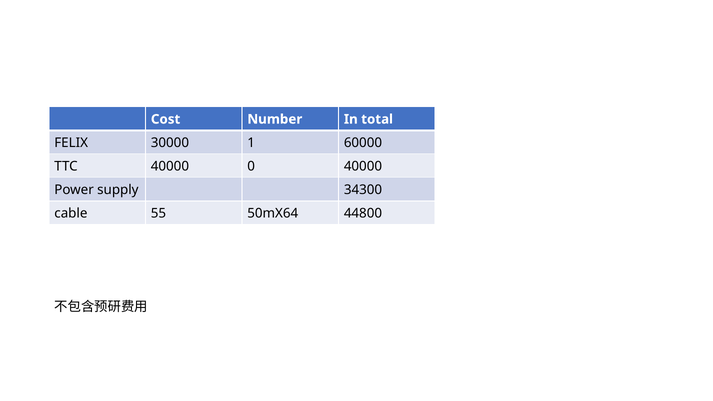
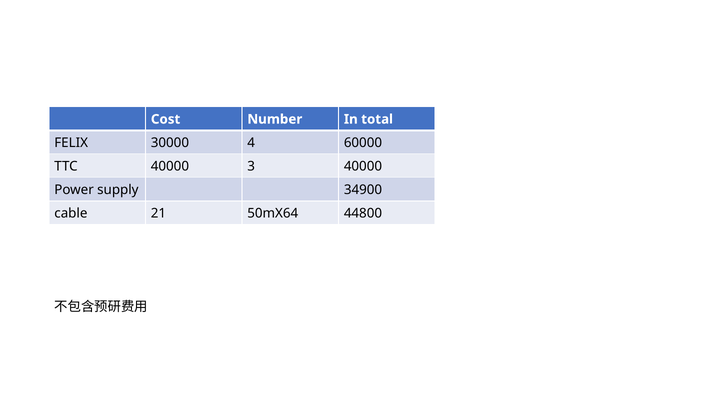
1: 1 -> 4 (251, 143)
0: 0 -> 3 (251, 166)
34300: 34300 -> 34900 (363, 190)
55: 55 -> 21 (158, 214)
